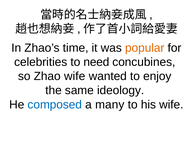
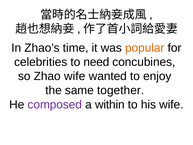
ideology: ideology -> together (121, 90)
composed colour: blue -> purple (55, 104)
many: many -> within (110, 104)
